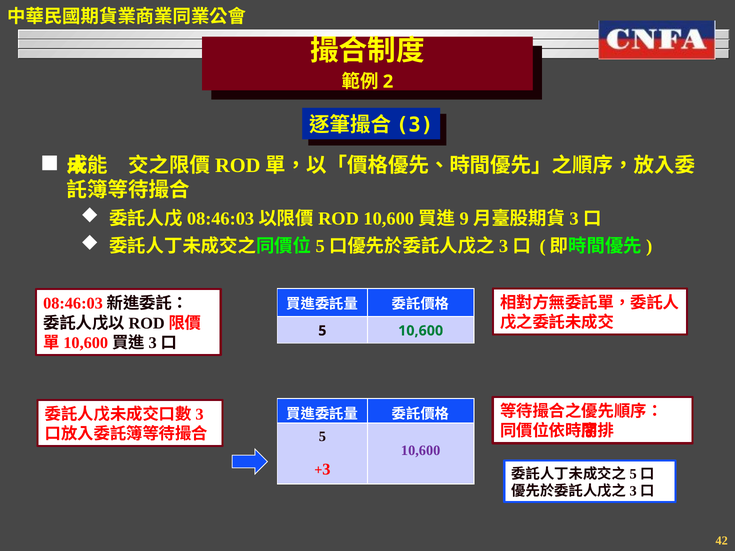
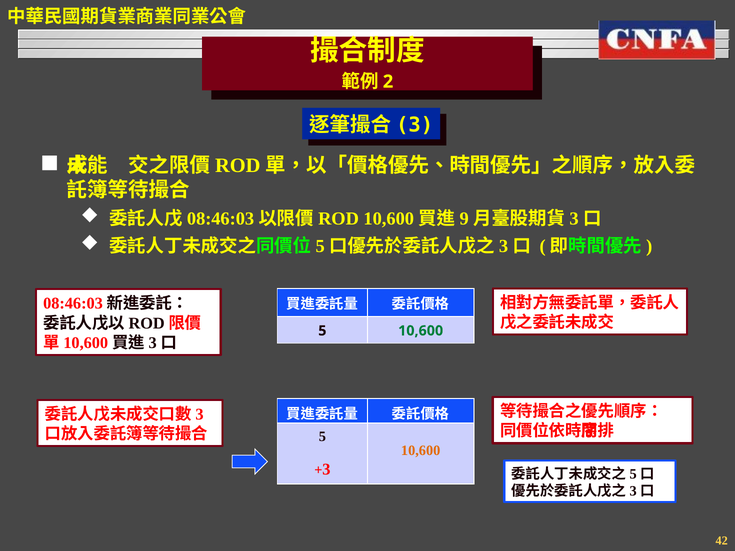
10,600 colour: purple -> orange (421, 451)
